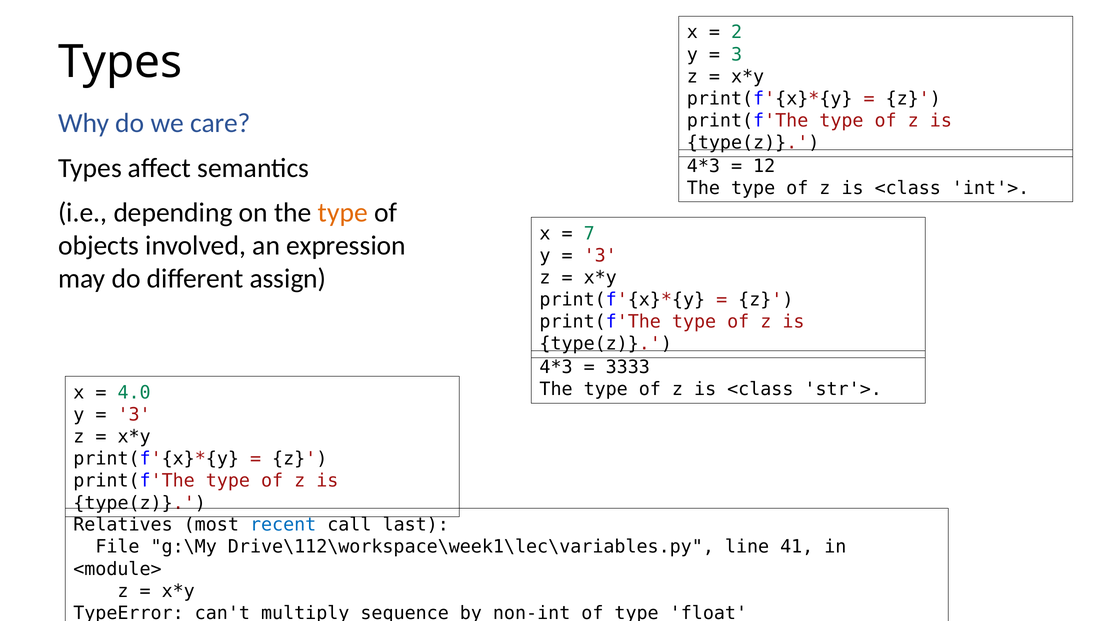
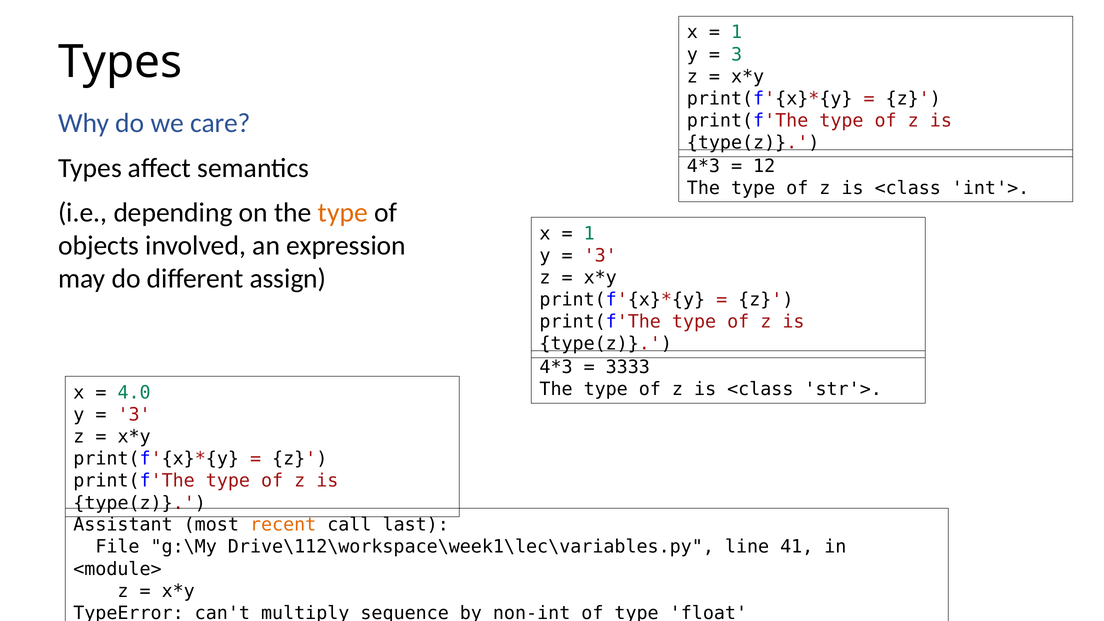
2: 2 -> 1 (737, 32)
7: 7 -> 1 (589, 234)
Relatives: Relatives -> Assistant (123, 525)
recent colour: blue -> orange (283, 525)
